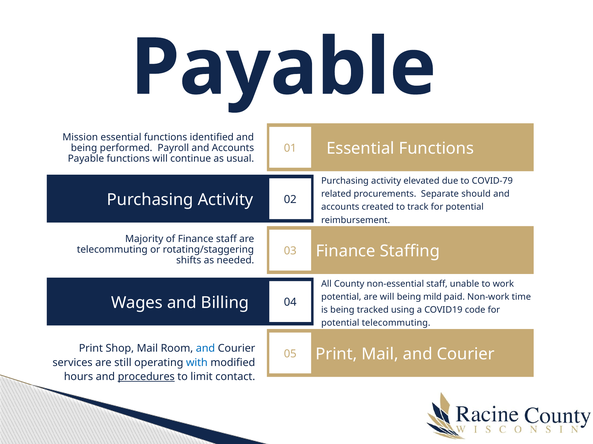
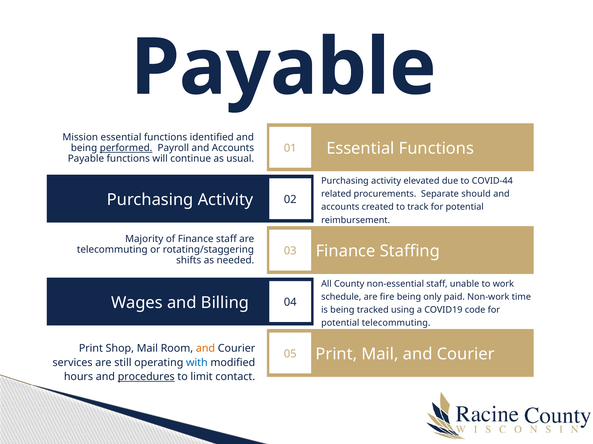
performed underline: none -> present (126, 148)
COVID-79: COVID-79 -> COVID-44 (492, 181)
potential: potential -> schedule (341, 297)
are will: will -> fire (387, 297)
mild: mild -> only (432, 297)
and colour: blue -> orange (205, 349)
